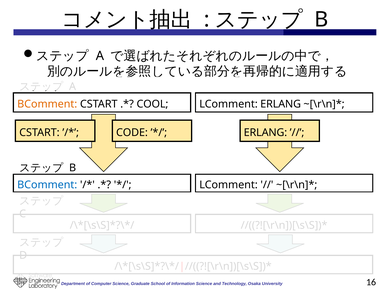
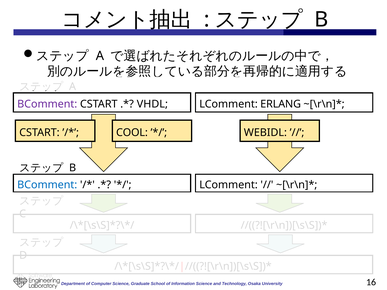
BComment colour: orange -> purple (47, 104)
COOL: COOL -> VHDL (152, 104)
CODE: CODE -> COOL (132, 133)
ERLANG: ERLANG -> WEBIDL (265, 133)
